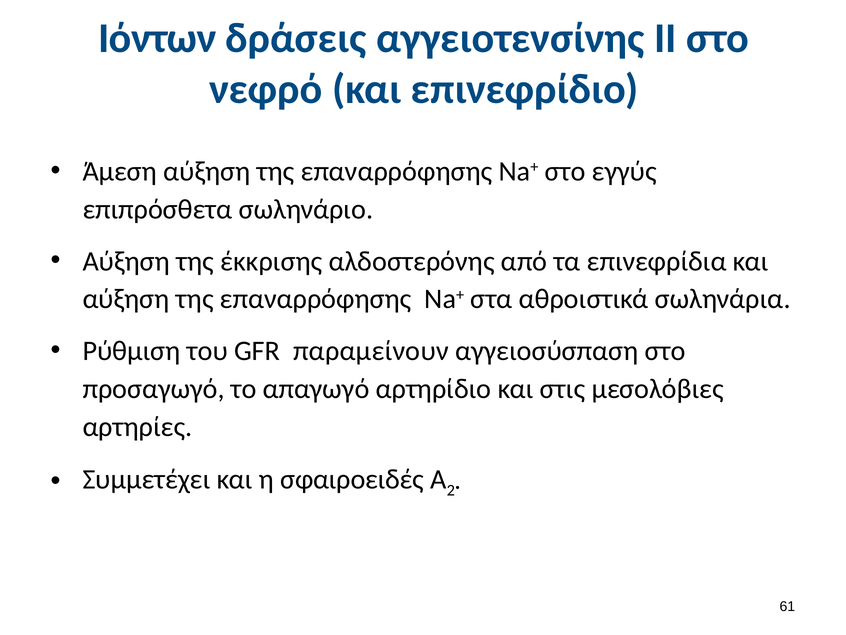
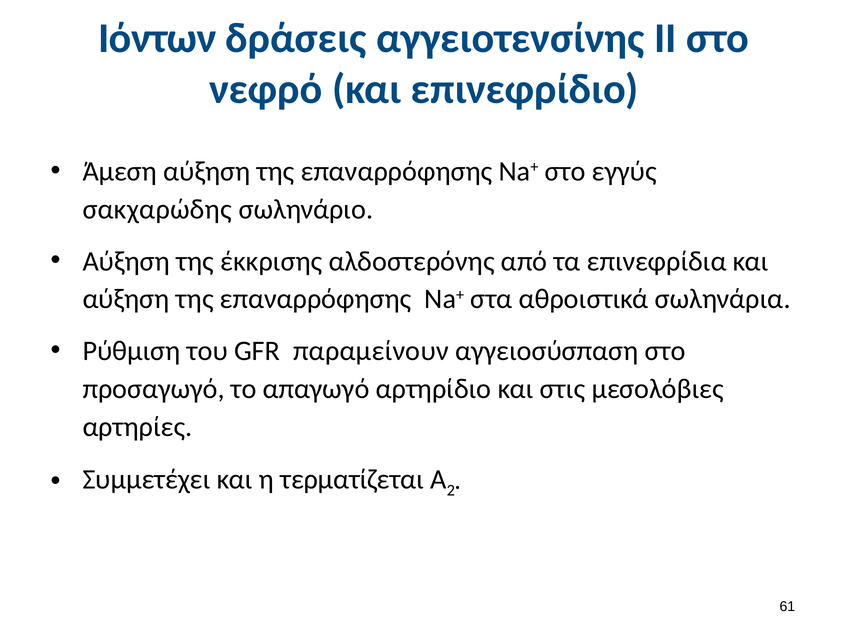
επιπρόσθετα: επιπρόσθετα -> σακχαρώδης (157, 209)
σφαιροειδές: σφαιροειδές -> τερματίζεται (352, 479)
